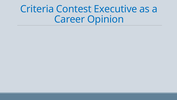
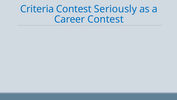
Executive: Executive -> Seriously (115, 9)
Career Opinion: Opinion -> Contest (105, 19)
